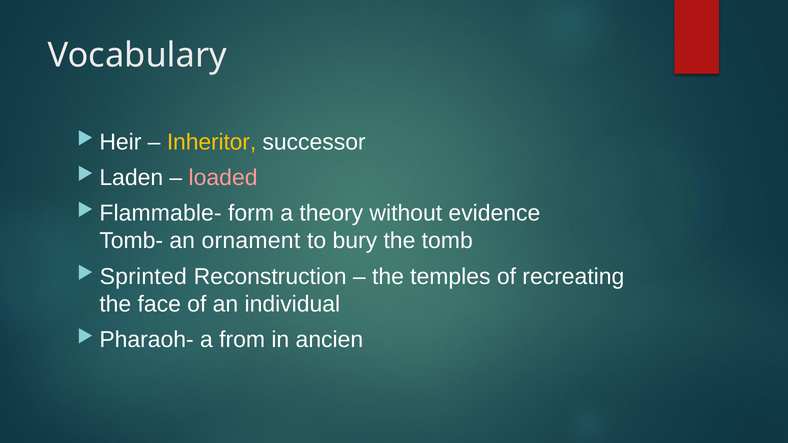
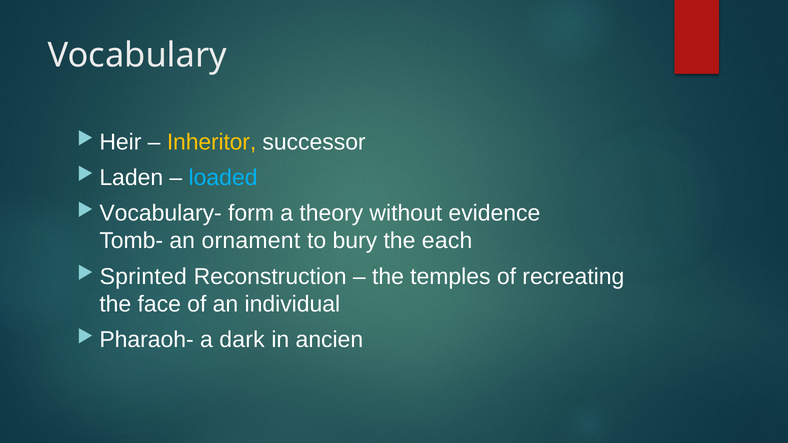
loaded colour: pink -> light blue (223, 178)
Flammable-: Flammable- -> Vocabulary- (161, 214)
tomb: tomb -> each (447, 241)
from: from -> dark (242, 340)
